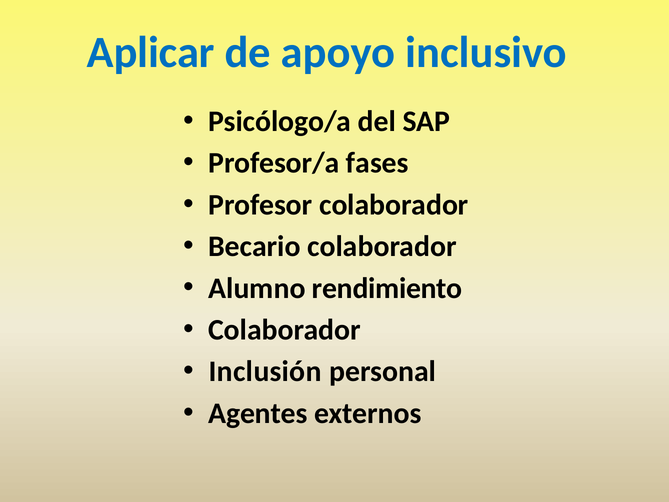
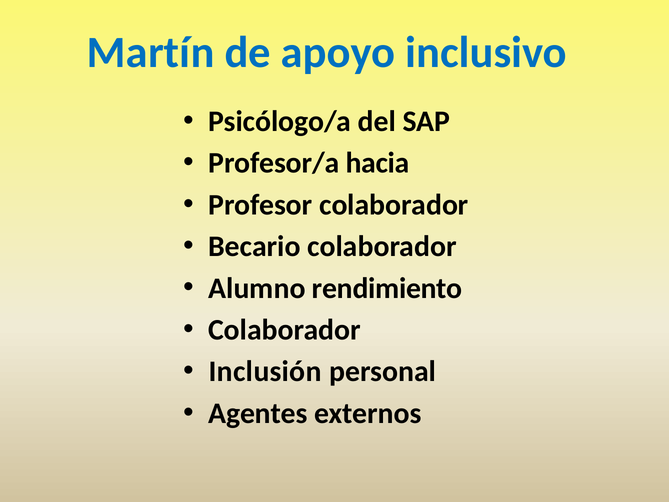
Aplicar: Aplicar -> Martín (151, 52)
fases: fases -> hacia (377, 163)
